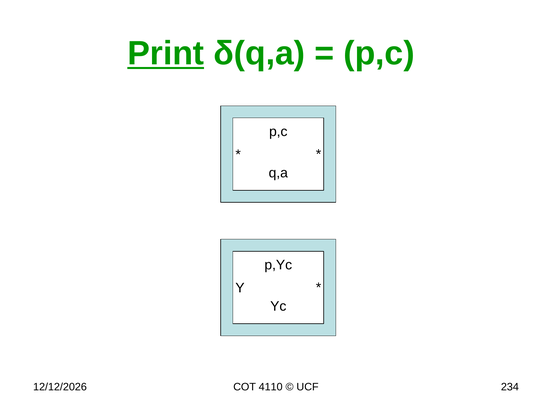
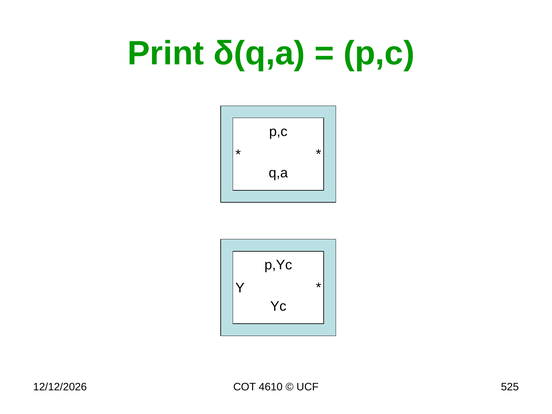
Print underline: present -> none (166, 53)
4110: 4110 -> 4610 (271, 387)
234: 234 -> 525 (510, 387)
